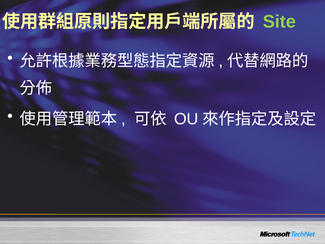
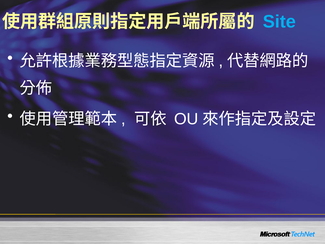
Site colour: light green -> light blue (279, 22)
